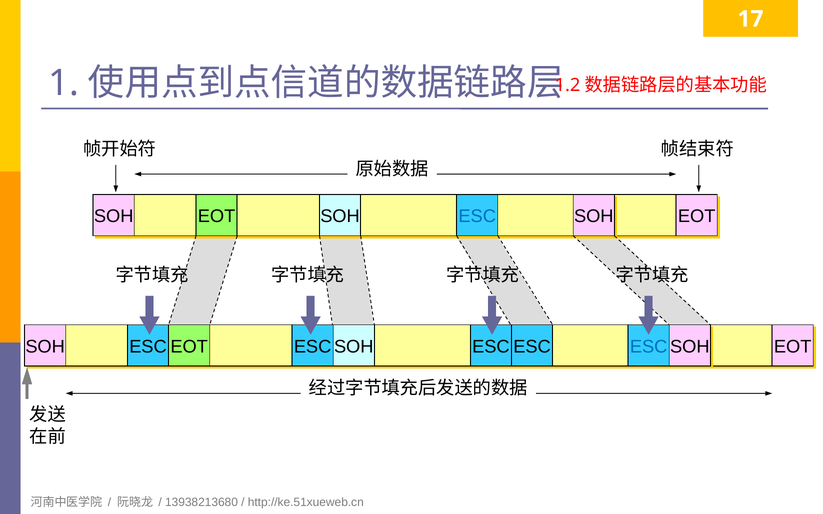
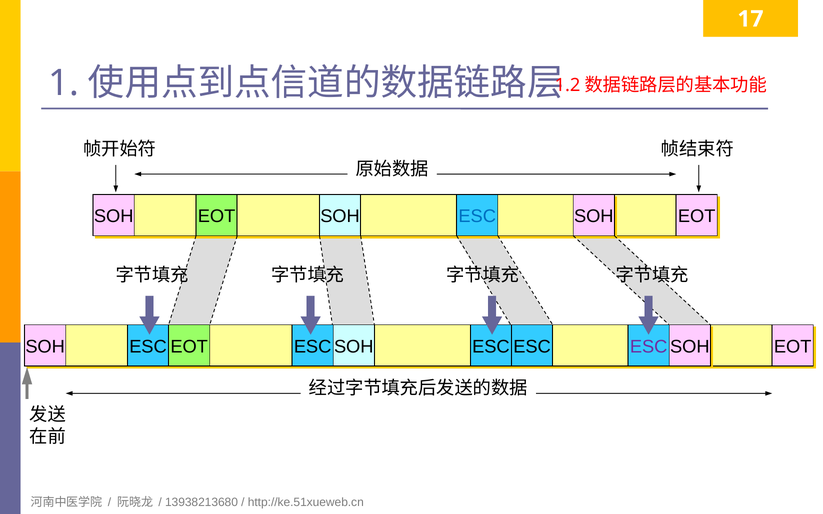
ESC colour: blue -> purple (649, 347)
